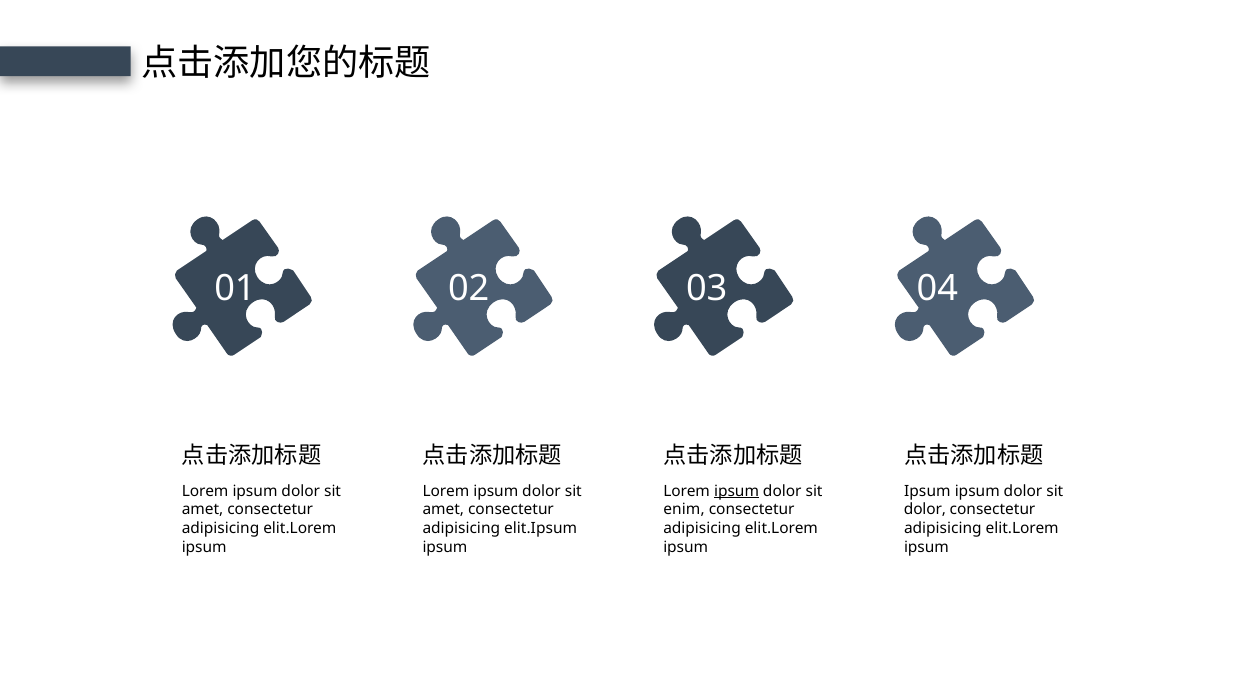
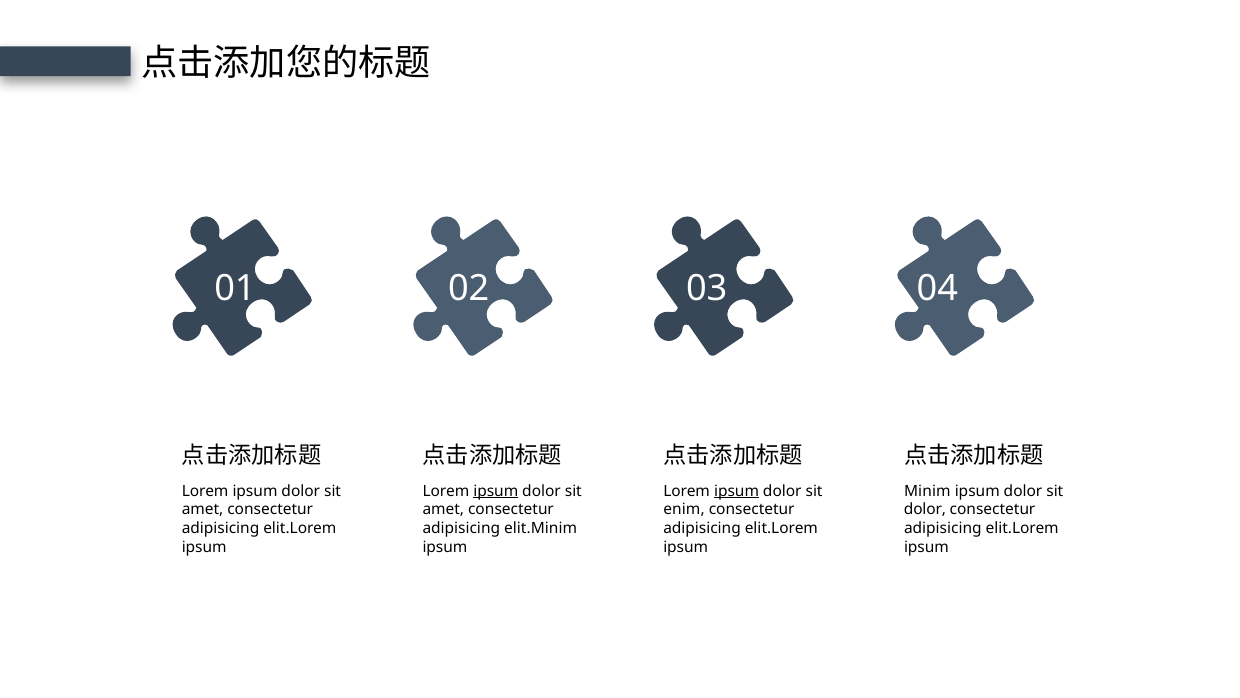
ipsum underline: none -> present (496, 491)
Ipsum: Ipsum -> Minim (927, 491)
elit.Ipsum: elit.Ipsum -> elit.Minim (541, 528)
